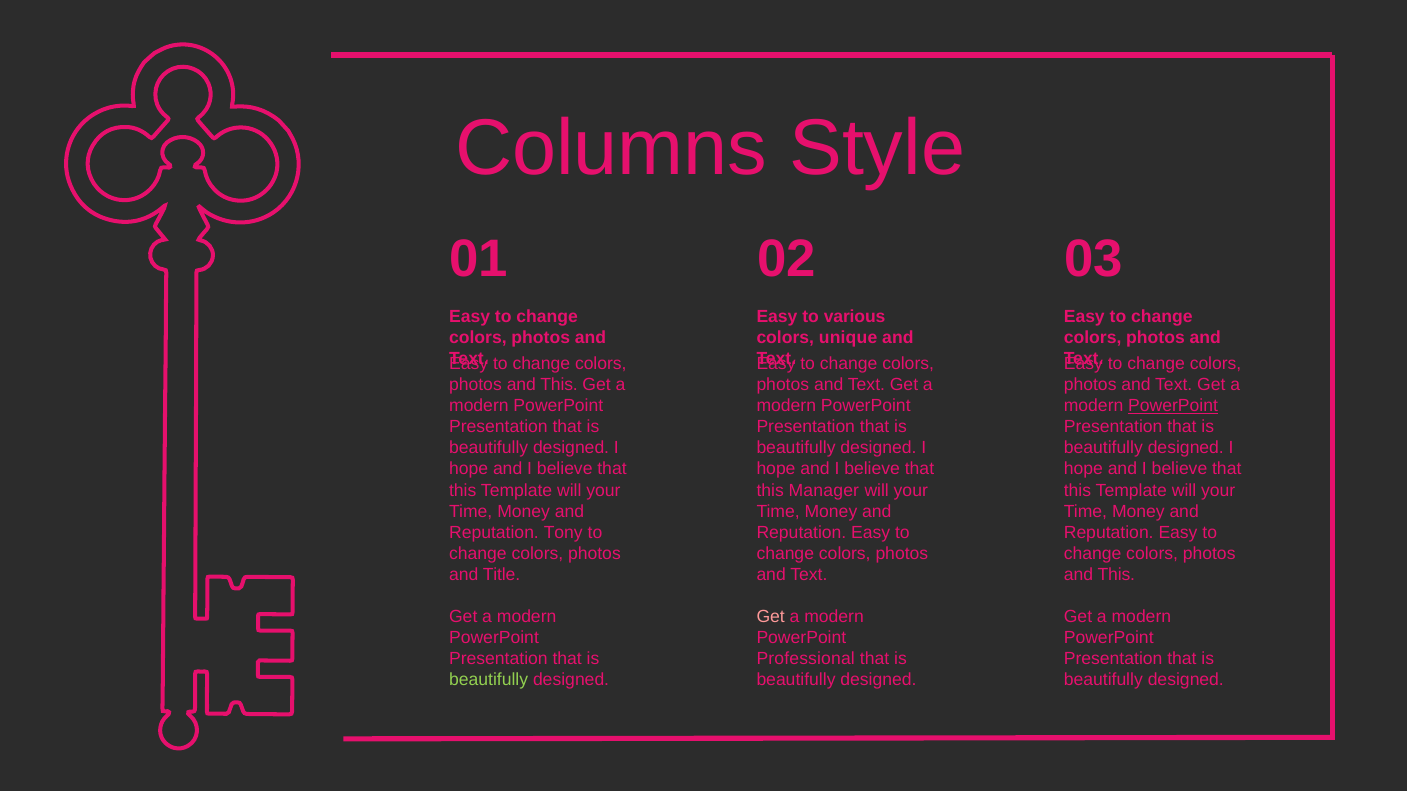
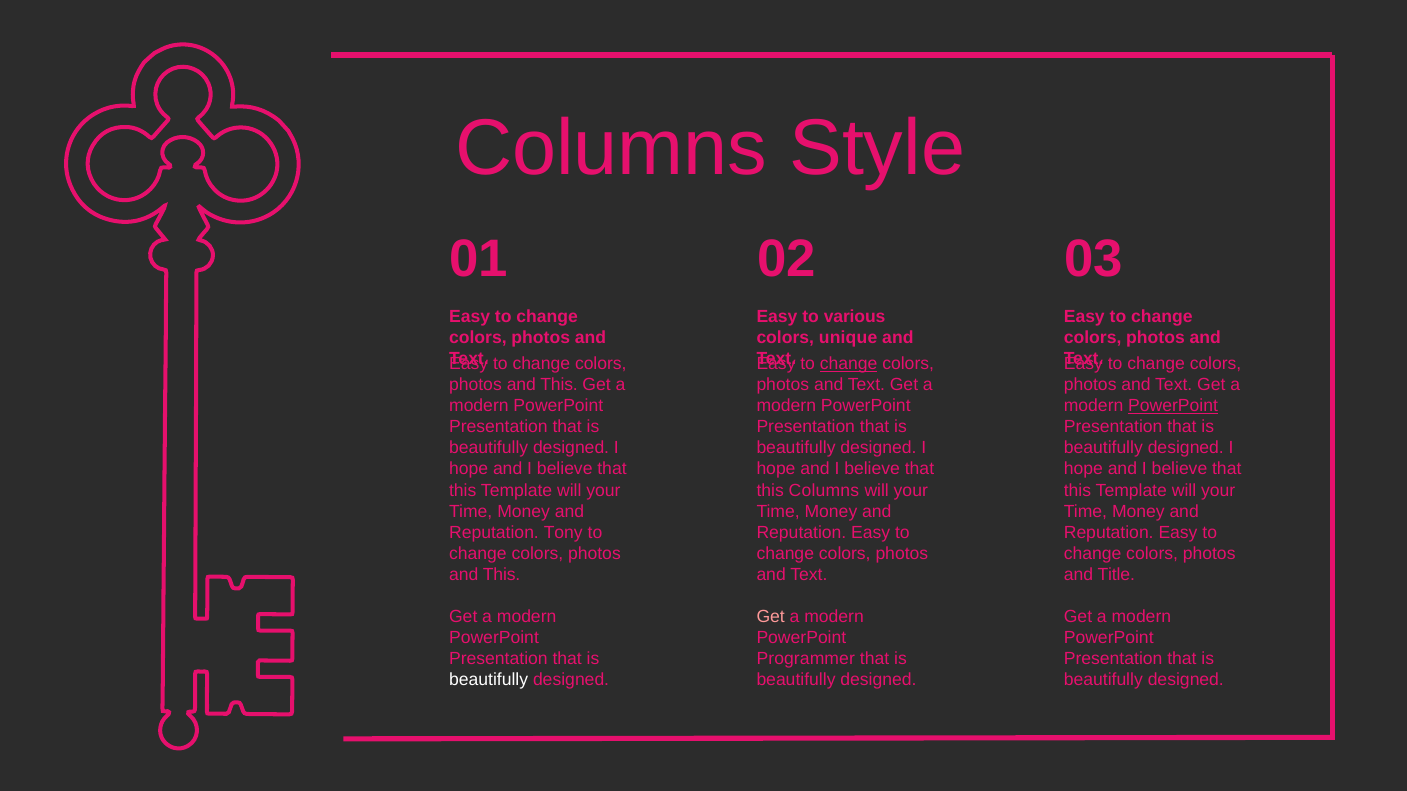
change underline: none -> present (849, 364)
this Manager: Manager -> Columns (824, 491)
Title: Title -> This (502, 575)
This: This -> Title (1116, 575)
Professional: Professional -> Programmer (806, 659)
beautifully colour: light green -> white (489, 680)
